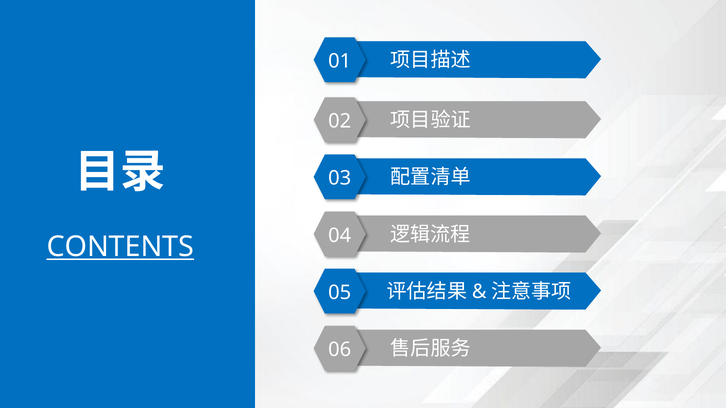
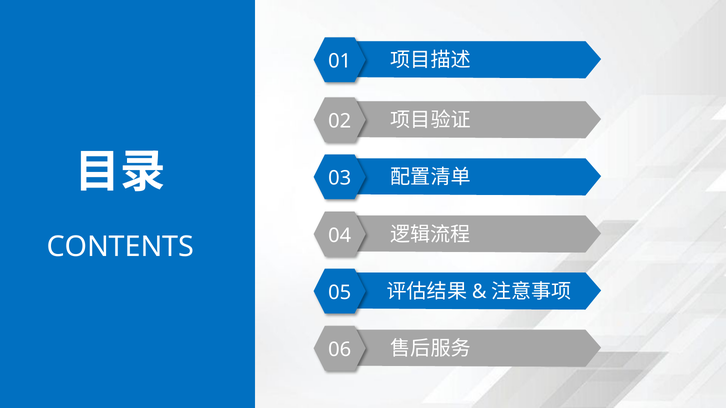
CONTENTS underline: present -> none (120, 247)
